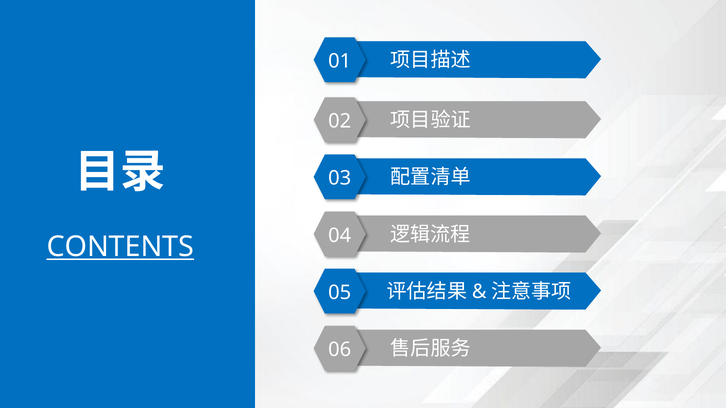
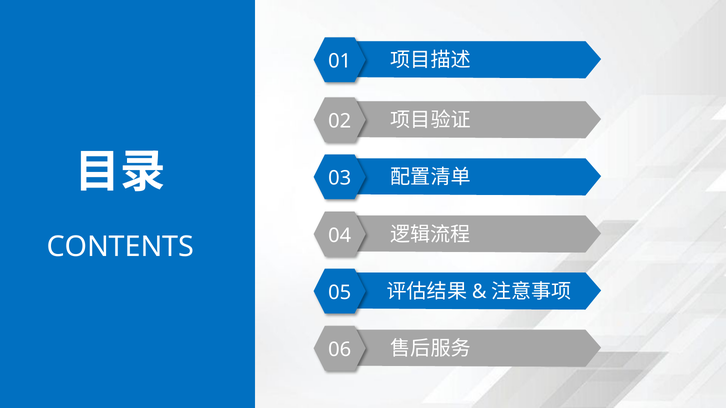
CONTENTS underline: present -> none (120, 247)
